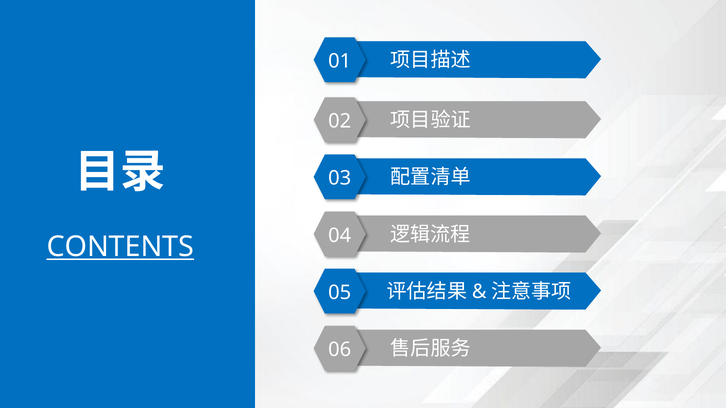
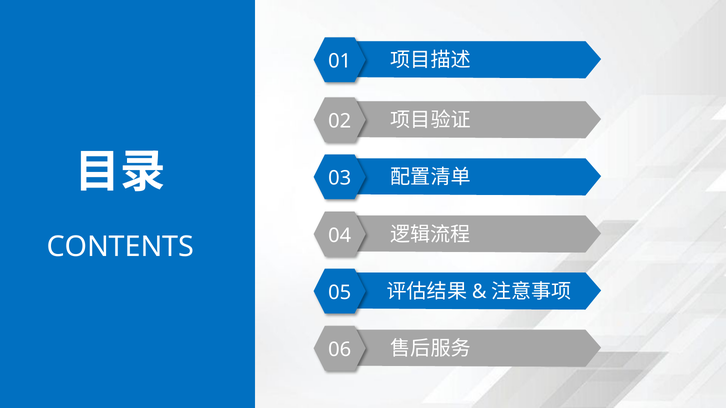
CONTENTS underline: present -> none (120, 247)
